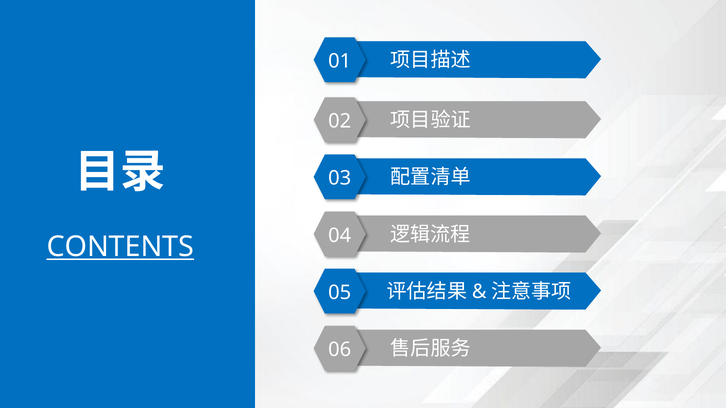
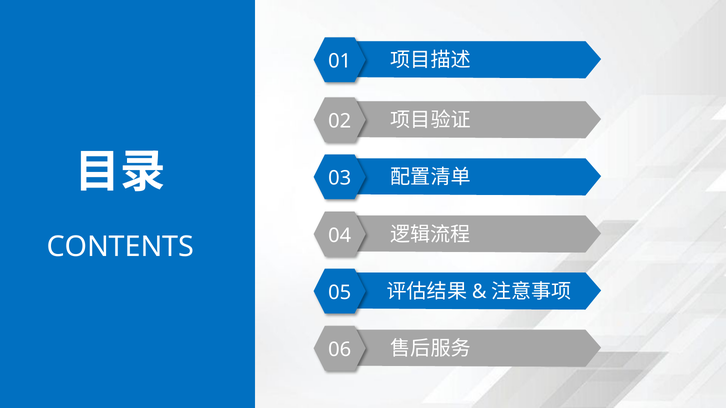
CONTENTS underline: present -> none (120, 247)
